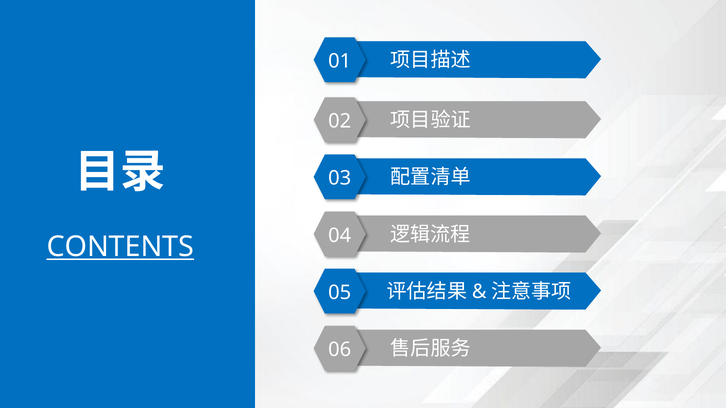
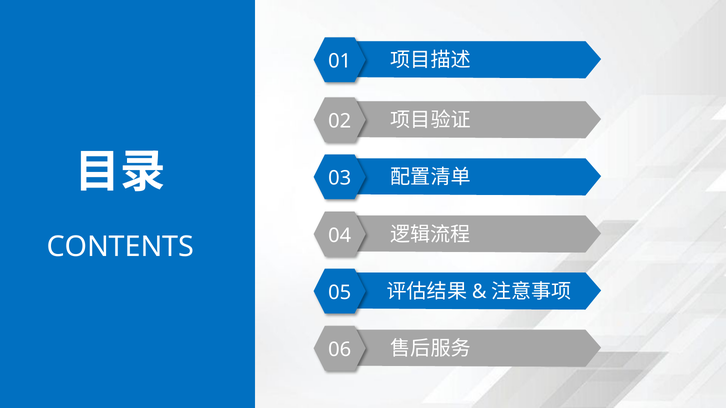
CONTENTS underline: present -> none (120, 247)
